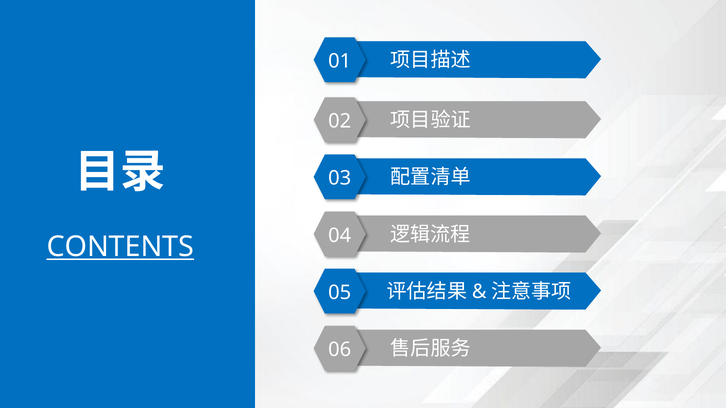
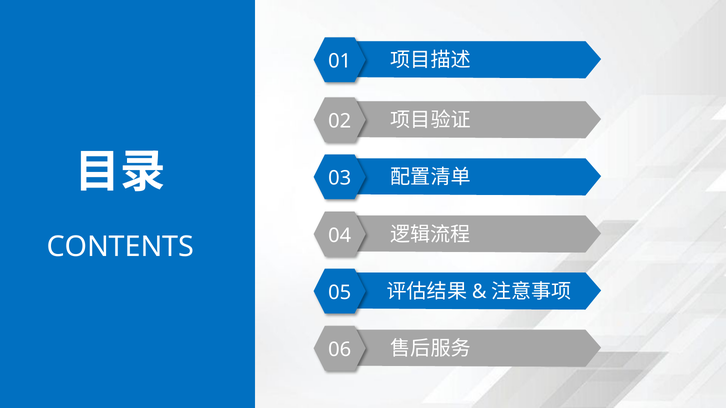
CONTENTS underline: present -> none (120, 247)
